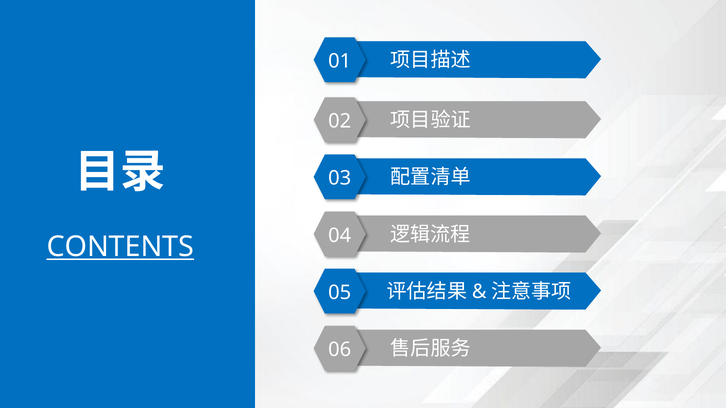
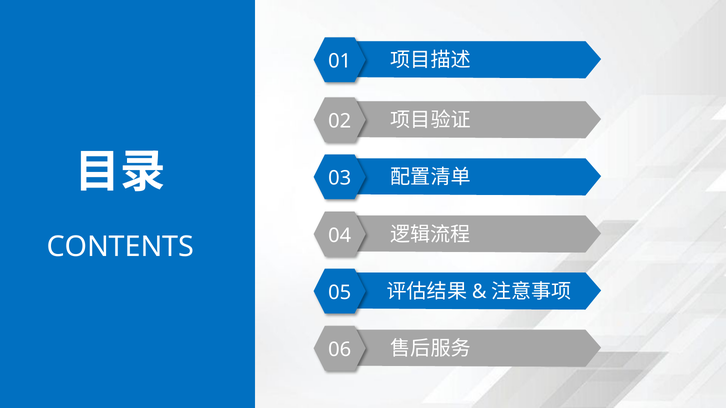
CONTENTS underline: present -> none (120, 247)
